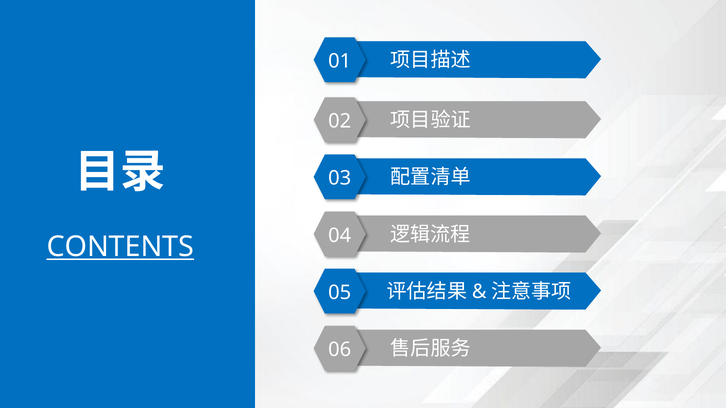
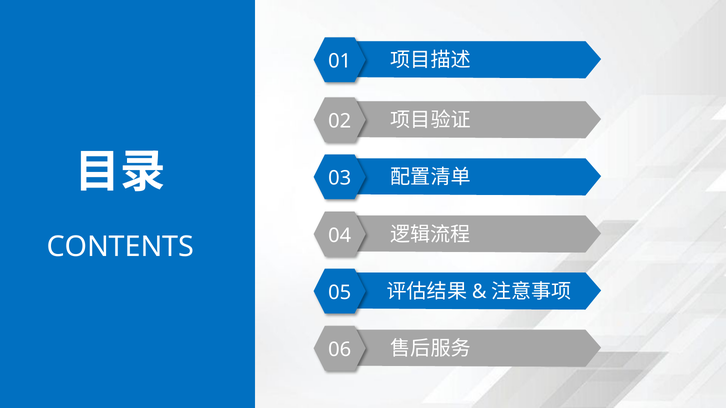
CONTENTS underline: present -> none (120, 247)
